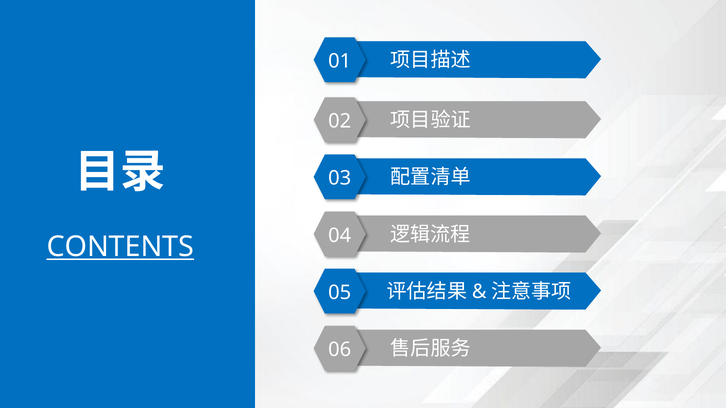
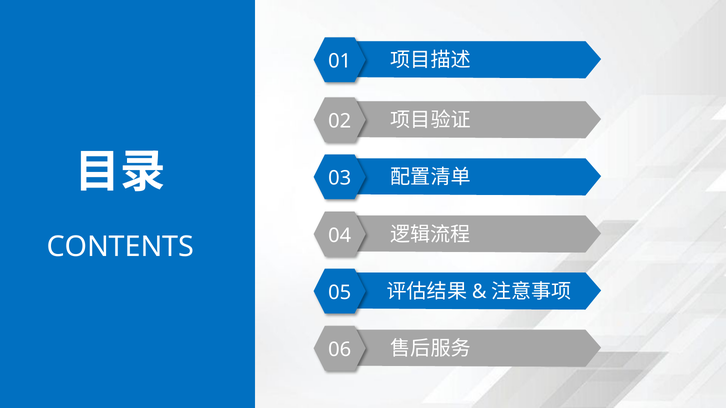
CONTENTS underline: present -> none (120, 247)
